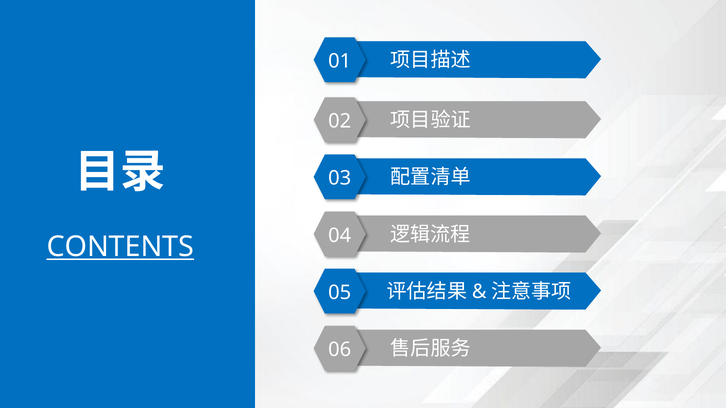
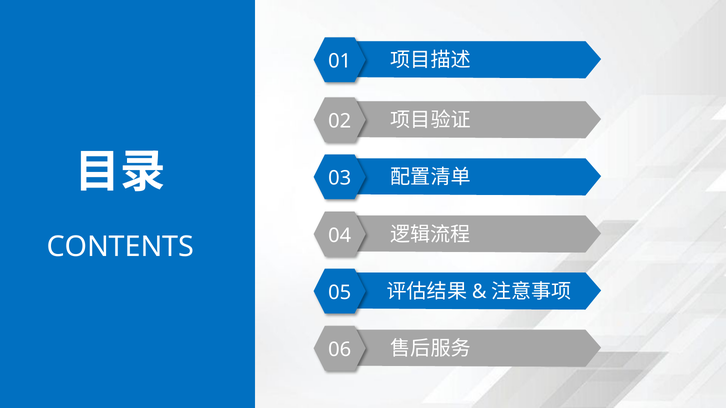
CONTENTS underline: present -> none (120, 247)
